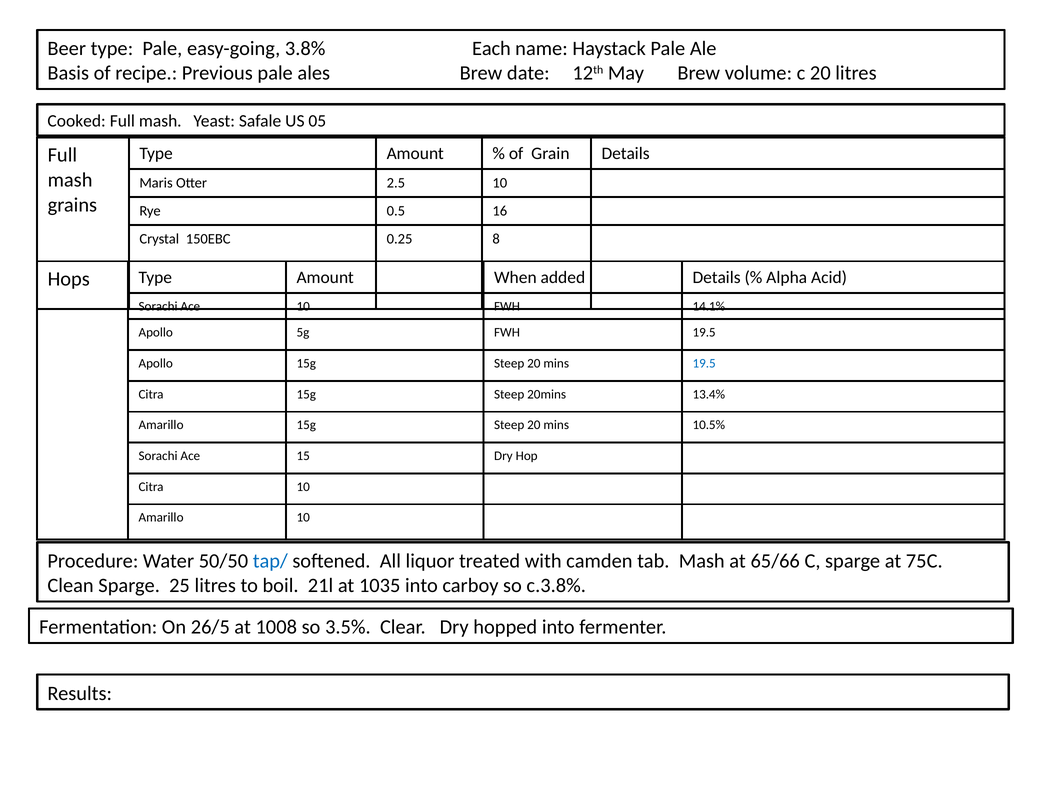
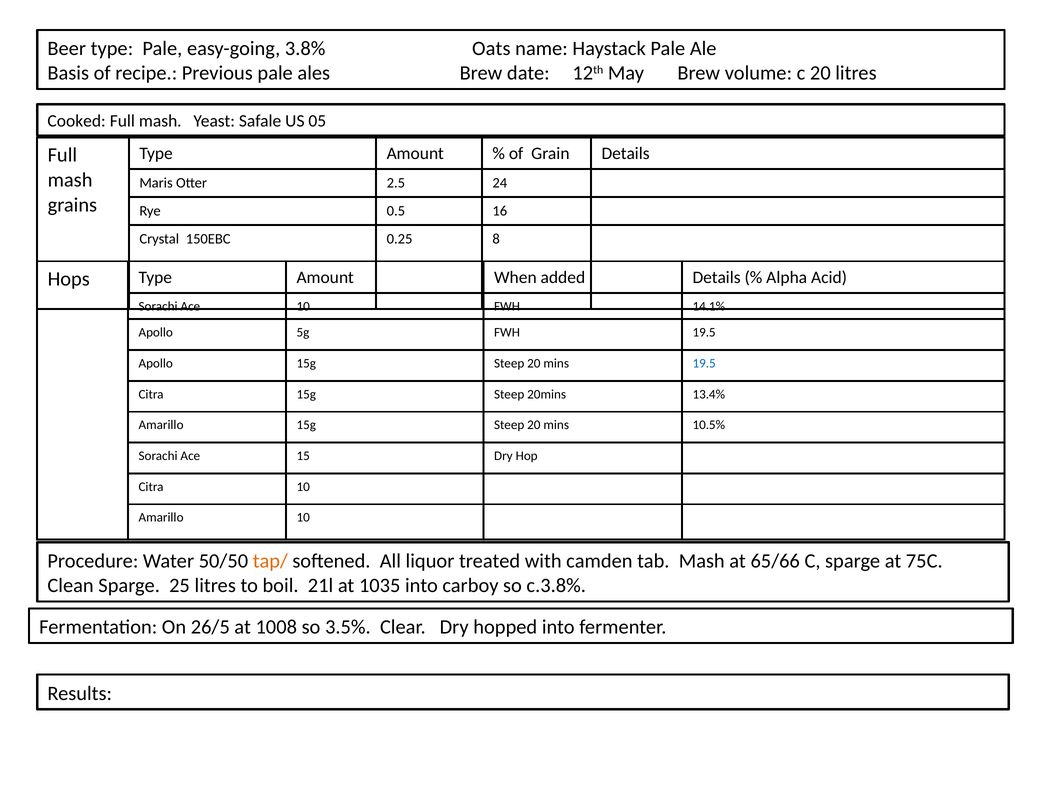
Each: Each -> Oats (491, 49)
2.5 10: 10 -> 24 (500, 183)
tap/ colour: blue -> orange (270, 561)
